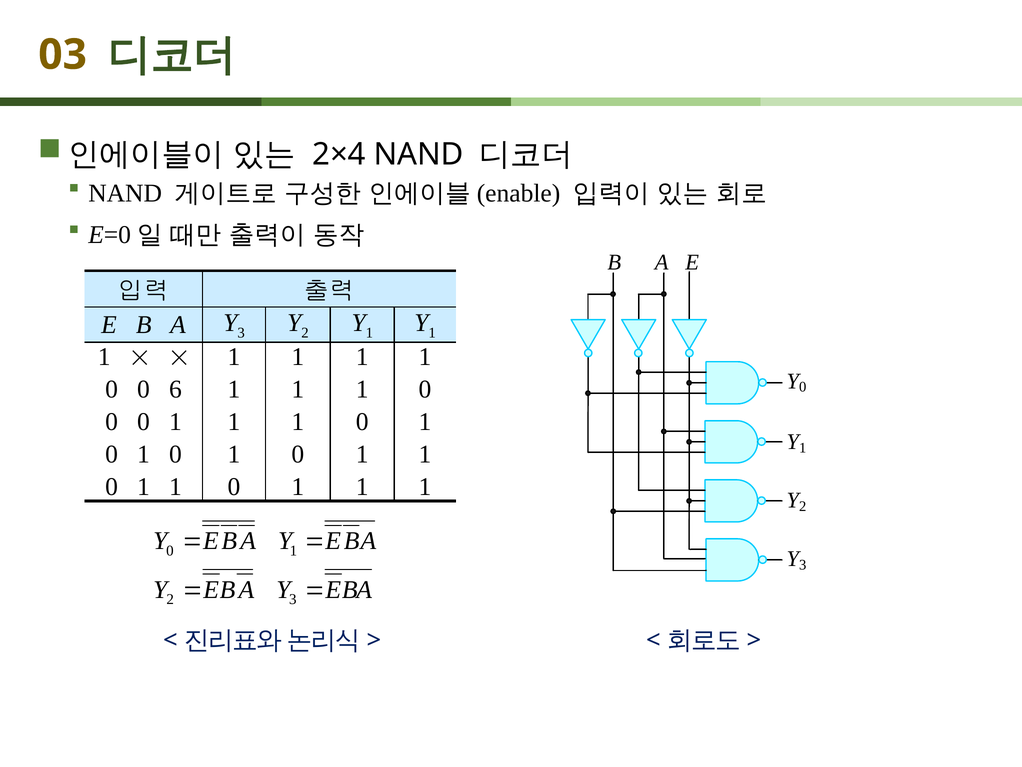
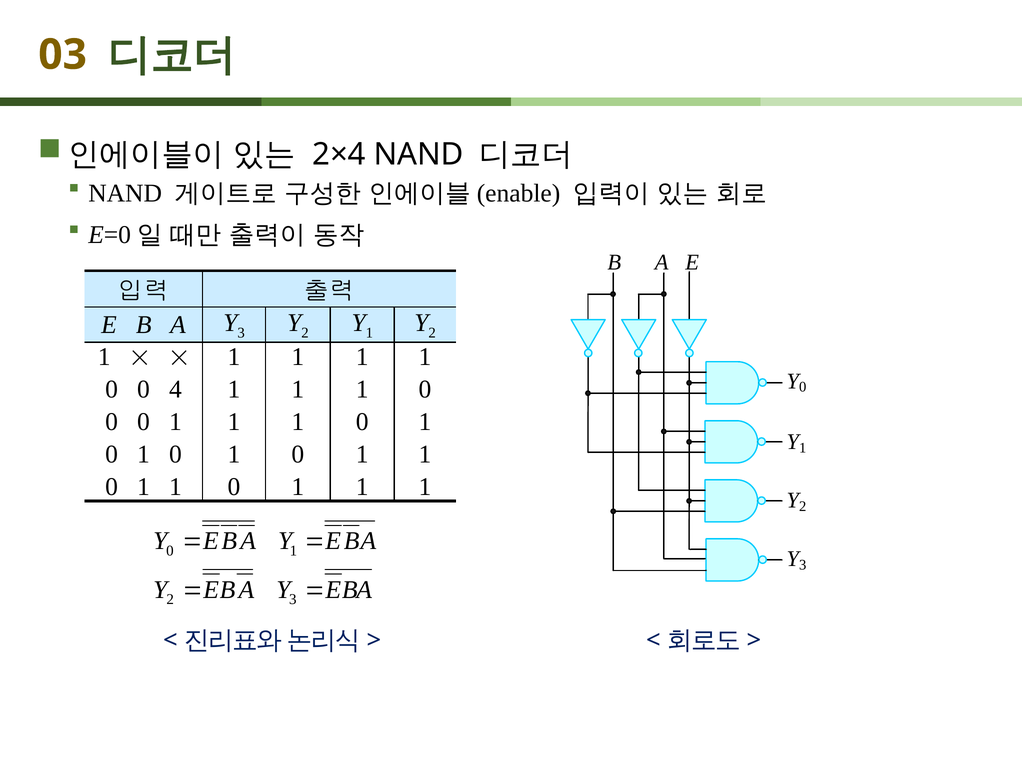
1: 1 -> 2 (432, 333)
6: 6 -> 4 (175, 389)
